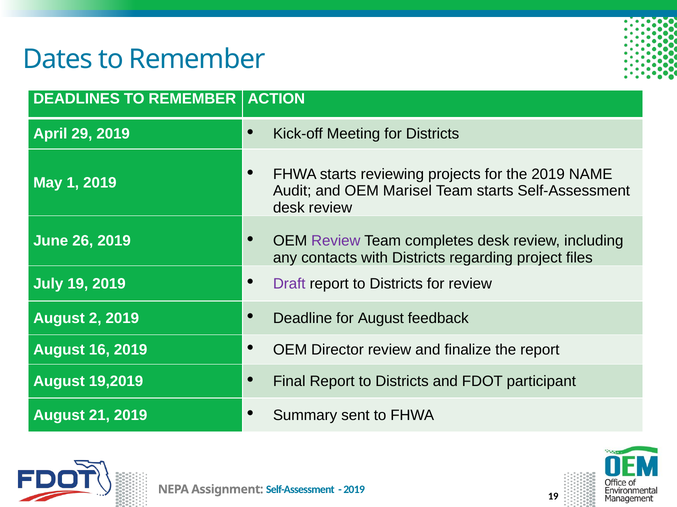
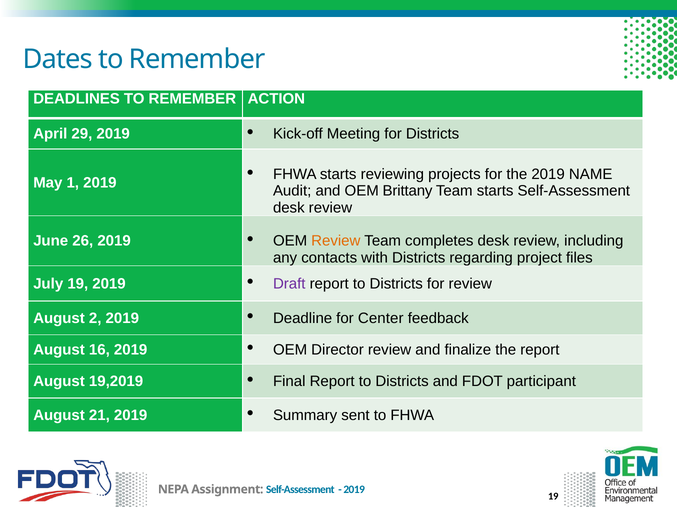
Marisel: Marisel -> Brittany (408, 191)
Review colour: purple -> orange (336, 241)
for August: August -> Center (381, 319)
